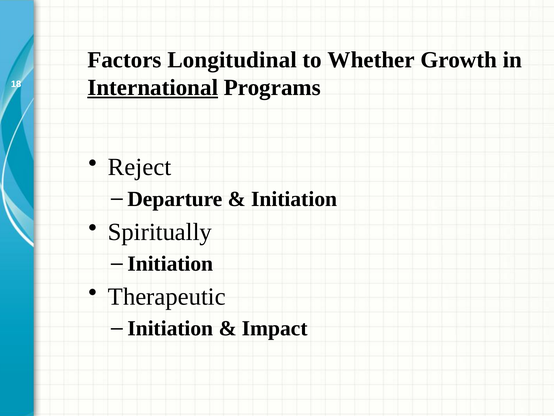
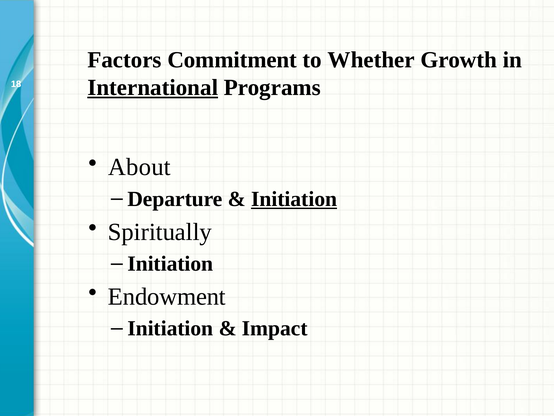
Longitudinal: Longitudinal -> Commitment (232, 60)
Reject: Reject -> About (140, 167)
Initiation underline: none -> present (294, 199)
Therapeutic: Therapeutic -> Endowment (167, 296)
